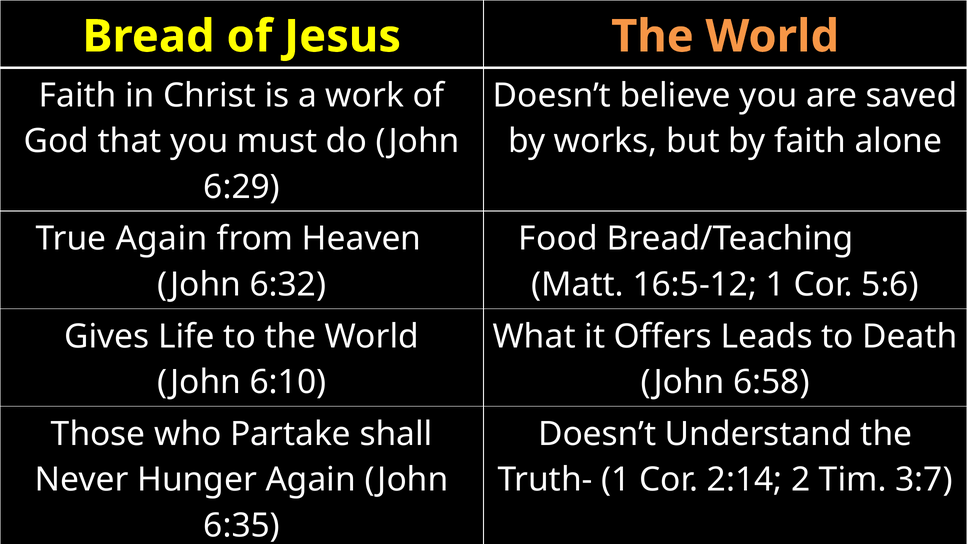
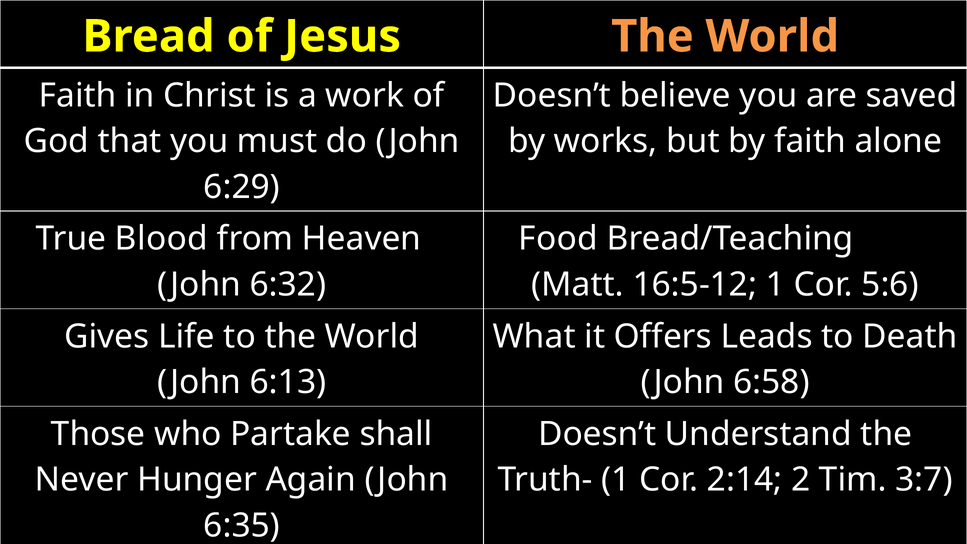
True Again: Again -> Blood (161, 239)
6:10: 6:10 -> 6:13 (288, 382)
